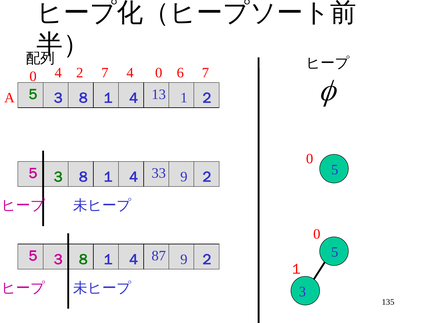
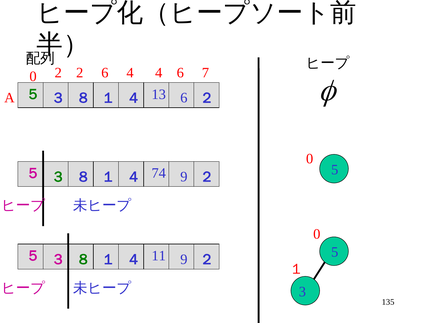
0 4: 4 -> 2 (58, 73)
2 7: 7 -> 6 (105, 73)
4 0: 0 -> 4 (159, 73)
13 1: 1 -> 6 (184, 98)
33: 33 -> 74 (159, 173)
87: 87 -> 11 (159, 256)
